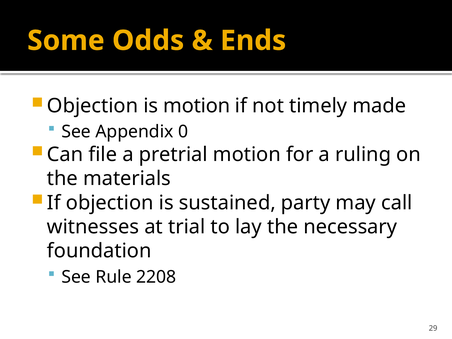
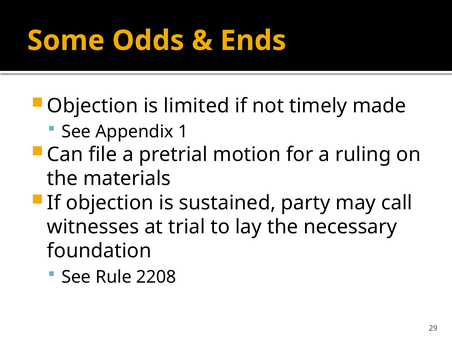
is motion: motion -> limited (196, 106)
0: 0 -> 1 (183, 132)
